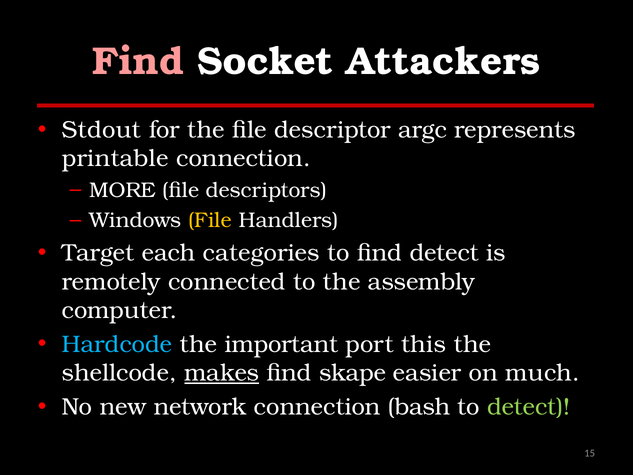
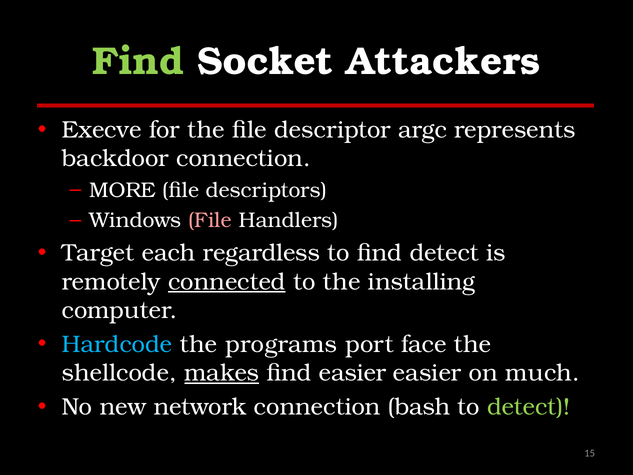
Find colour: pink -> light green (138, 61)
Stdout: Stdout -> Execve (102, 130)
printable: printable -> backdoor (115, 158)
File colour: yellow -> pink (210, 220)
categories: categories -> regardless (261, 253)
connected underline: none -> present (227, 282)
assembly: assembly -> installing (422, 282)
important: important -> programs (281, 344)
this: this -> face (424, 344)
find skape: skape -> easier (353, 373)
